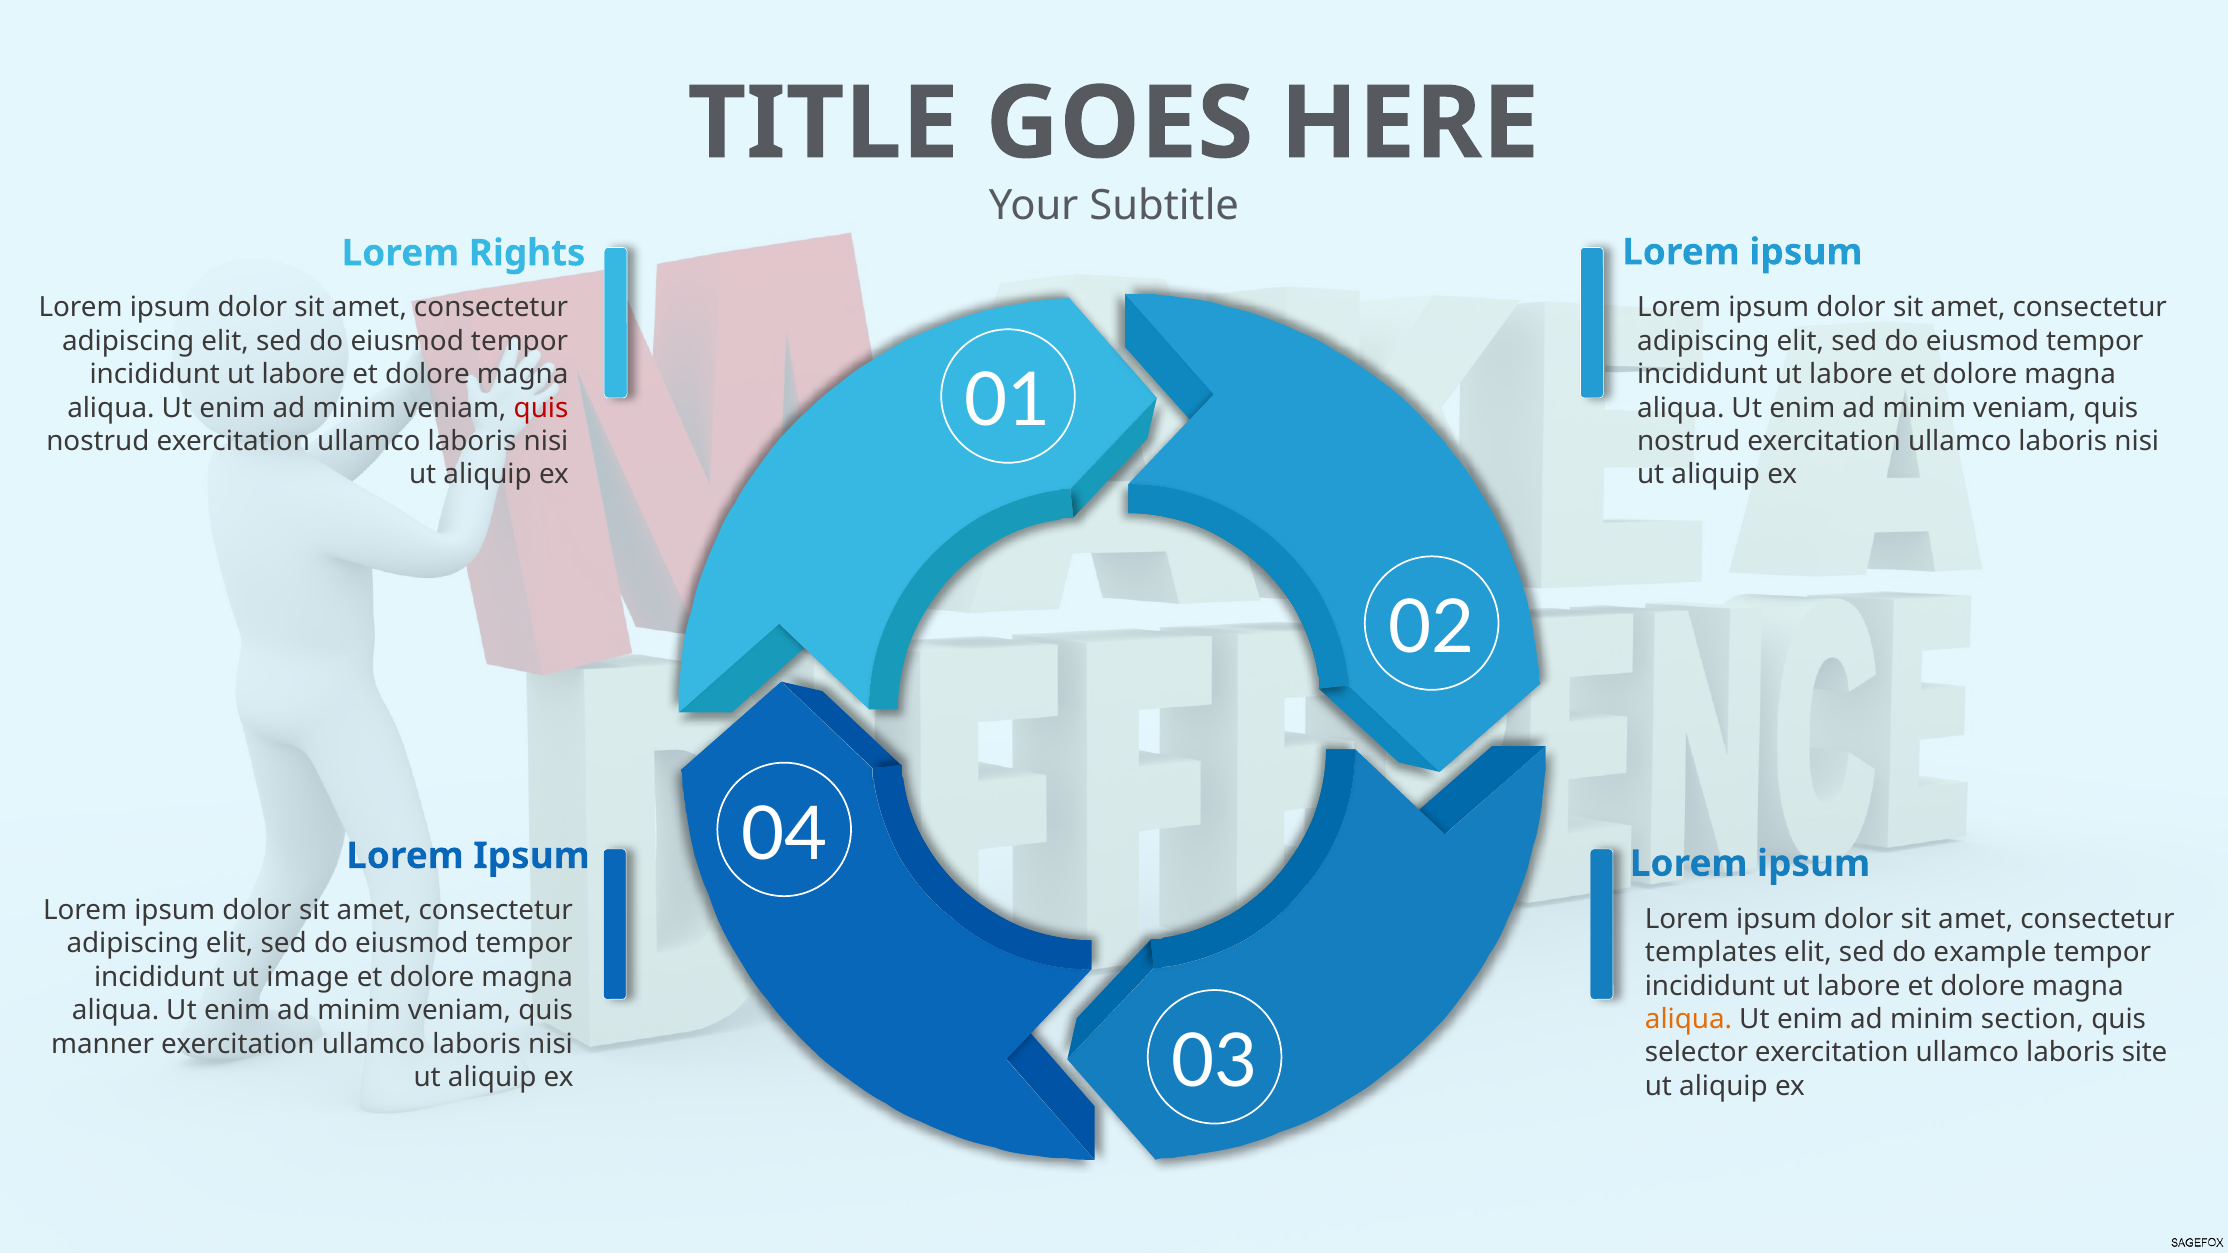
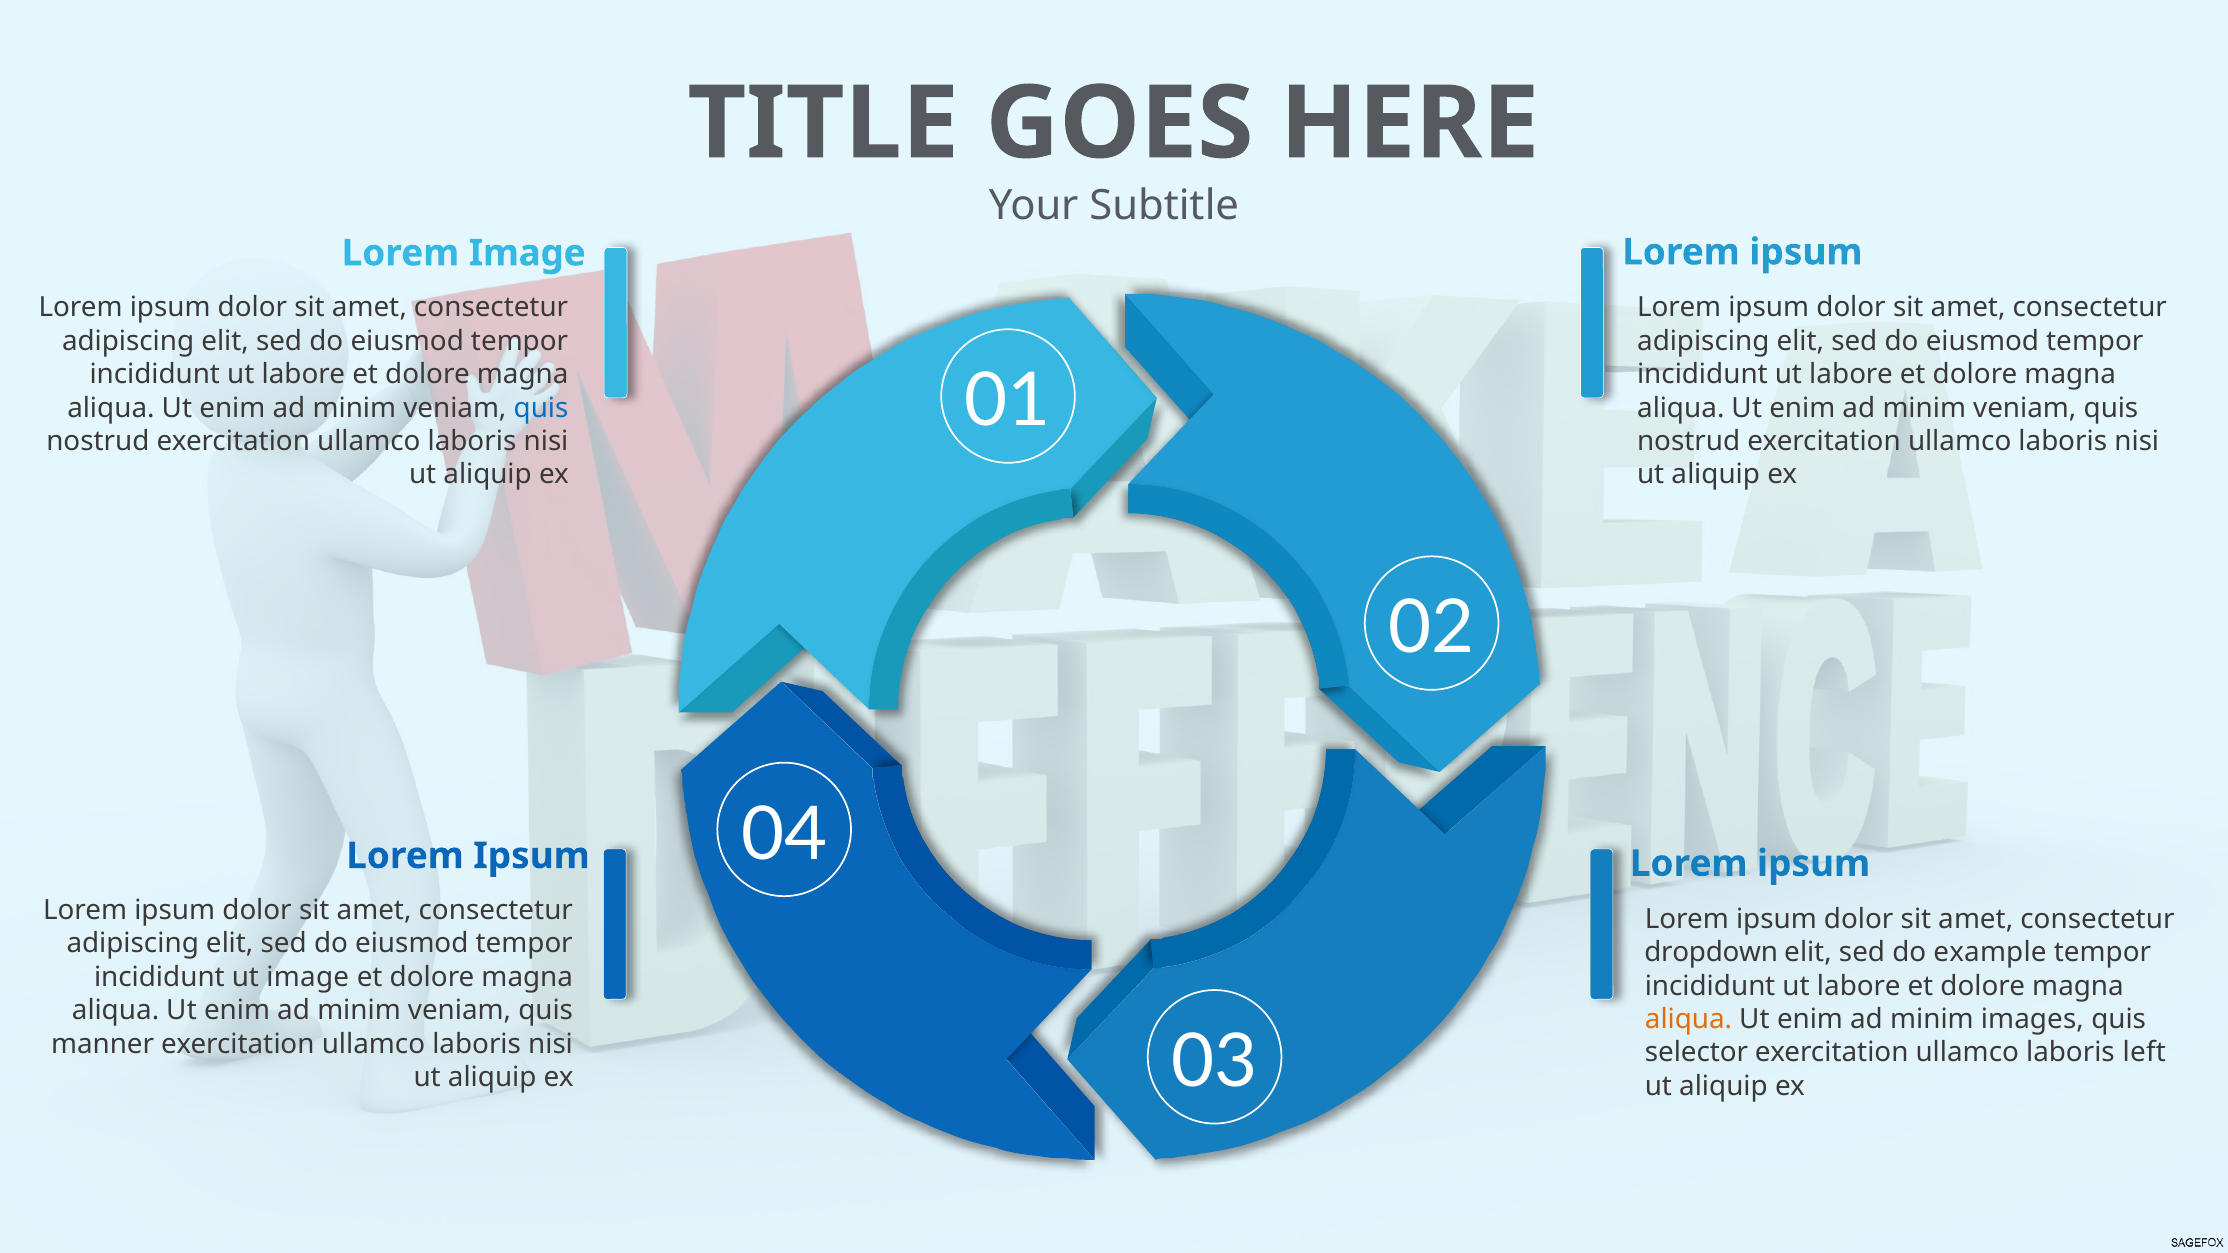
Lorem Rights: Rights -> Image (527, 253)
quis colour: red -> blue (541, 408)
templates: templates -> dropdown (1711, 953)
section: section -> images (2032, 1020)
site: site -> left (2144, 1053)
